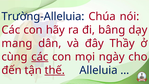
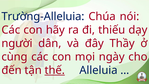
bâng: bâng -> thiếu (112, 30)
mang: mang -> người (17, 43)
các underline: present -> none (40, 57)
